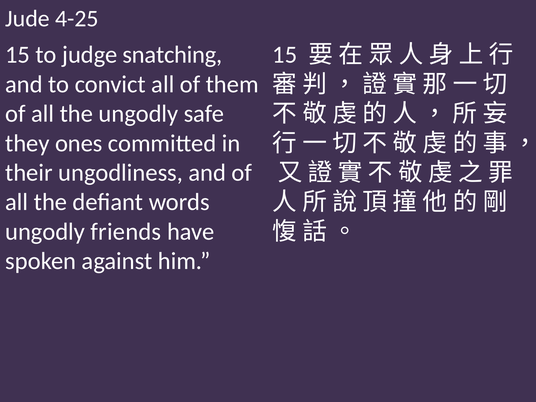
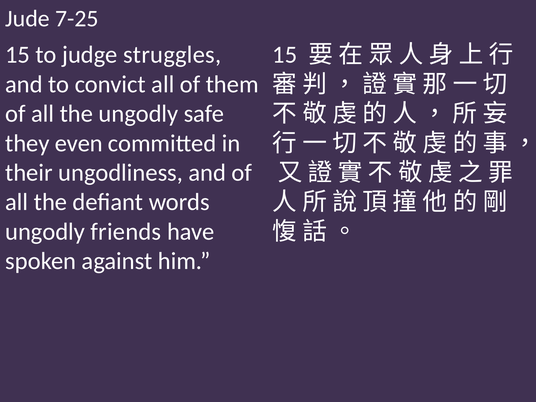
4-25: 4-25 -> 7-25 (77, 19)
snatching: snatching -> struggles (172, 55)
ones: ones -> even (79, 143)
